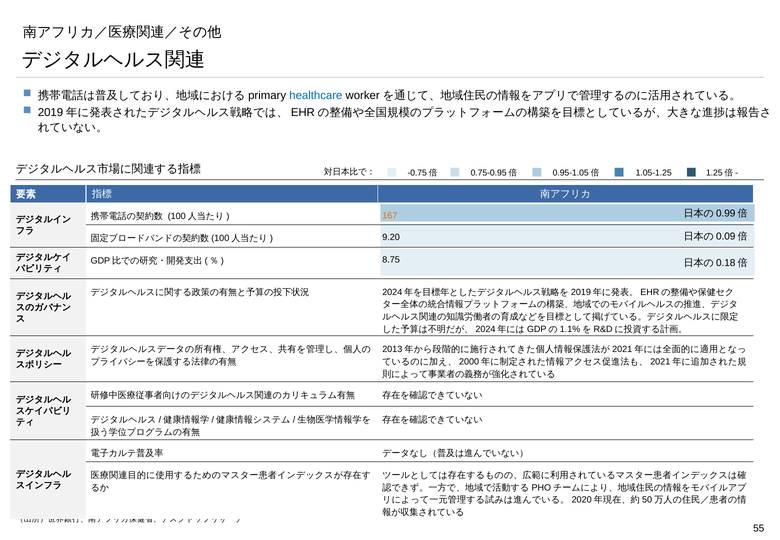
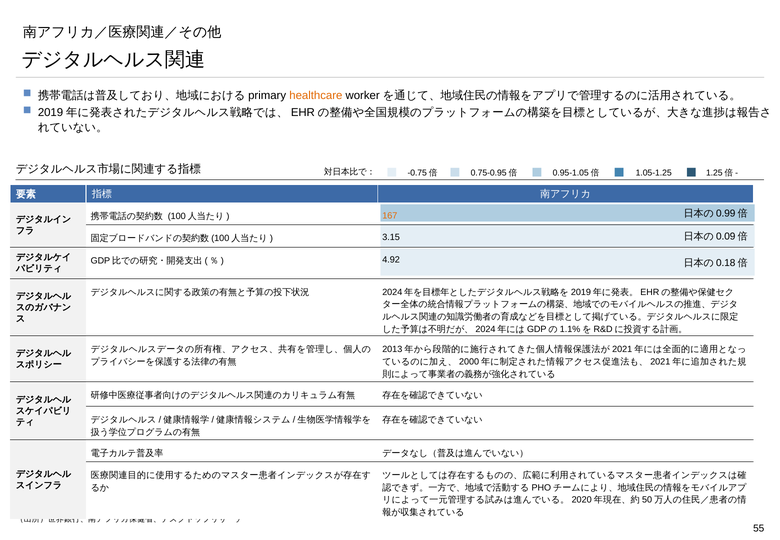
healthcare colour: blue -> orange (316, 95)
9.20: 9.20 -> 3.15 (391, 237)
8.75: 8.75 -> 4.92 (391, 260)
